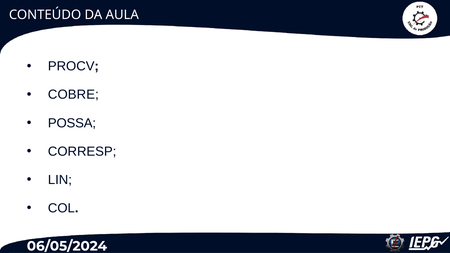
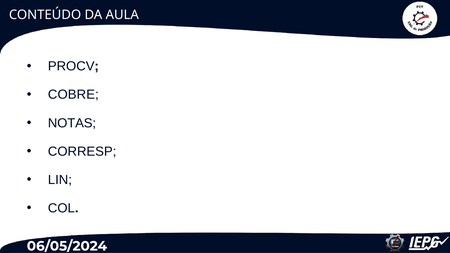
POSSA: POSSA -> NOTAS (72, 123)
